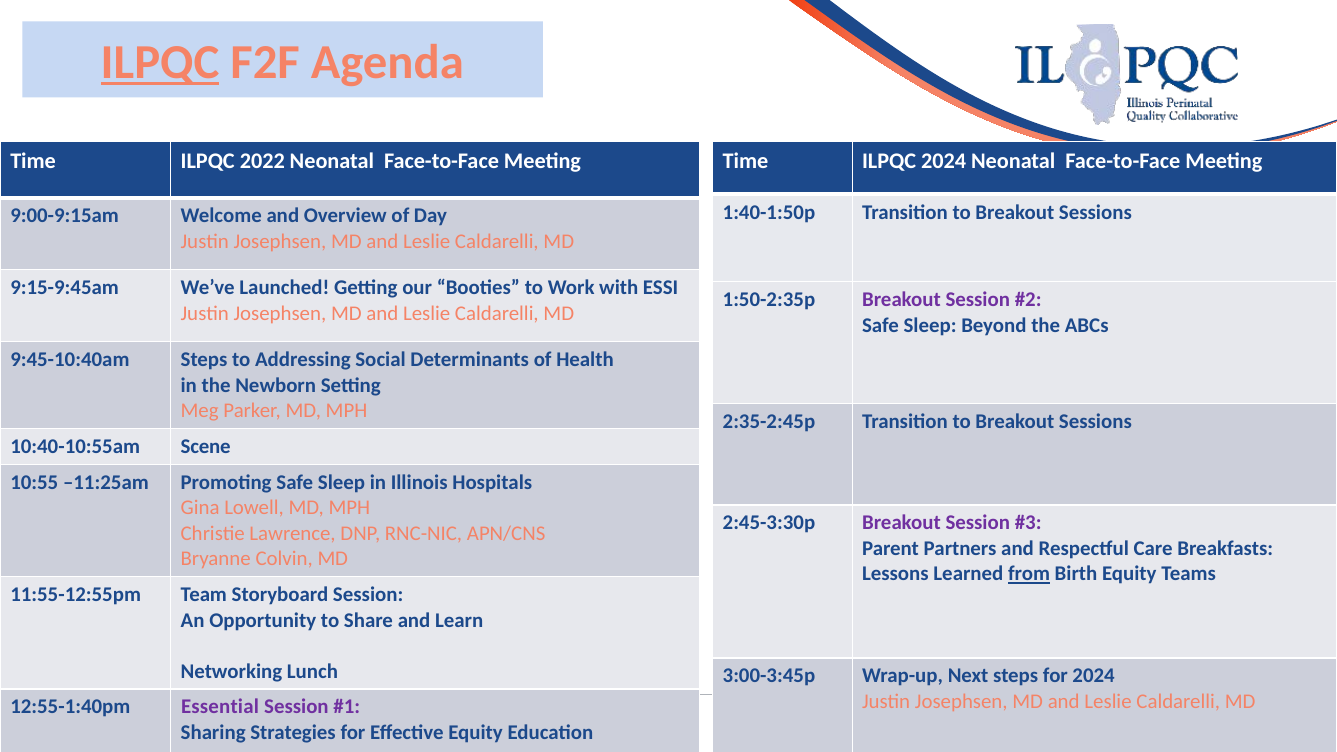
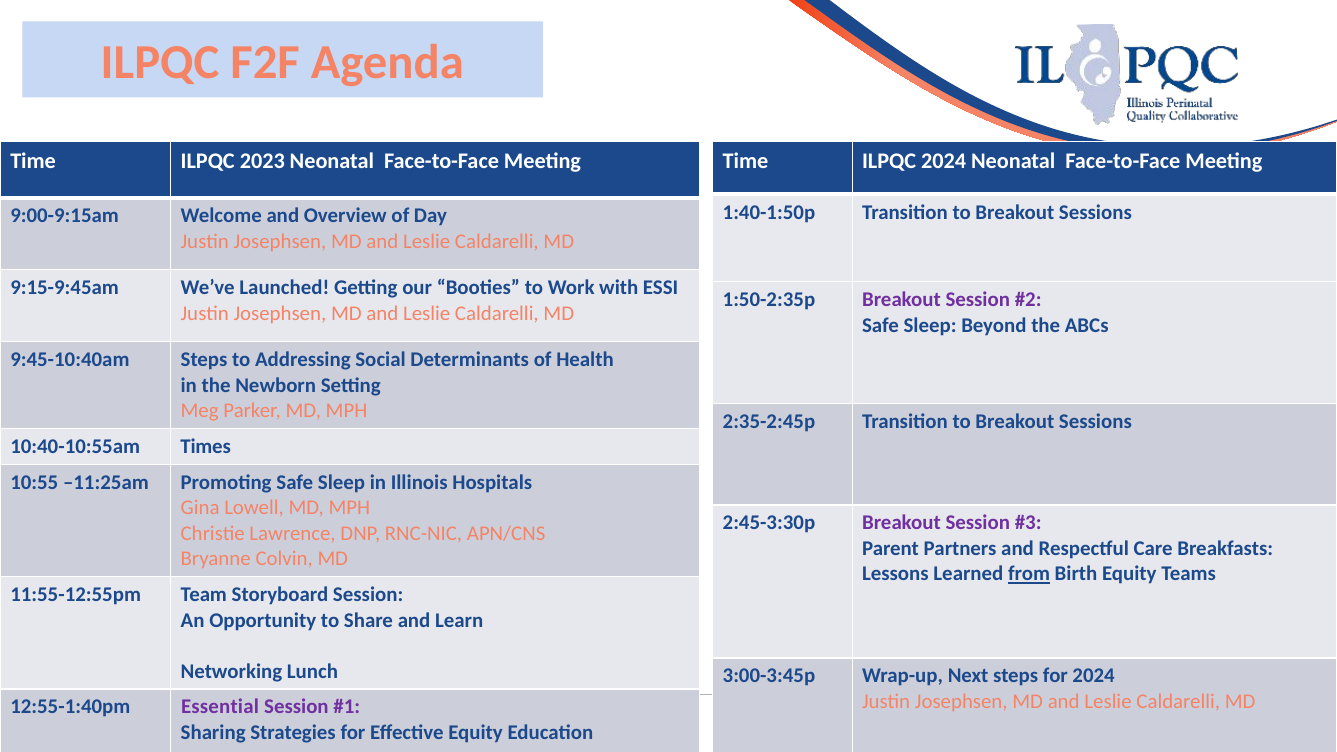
ILPQC underline: present -> none (160, 63)
2022: 2022 -> 2023 (262, 161)
Scene: Scene -> Times (206, 447)
